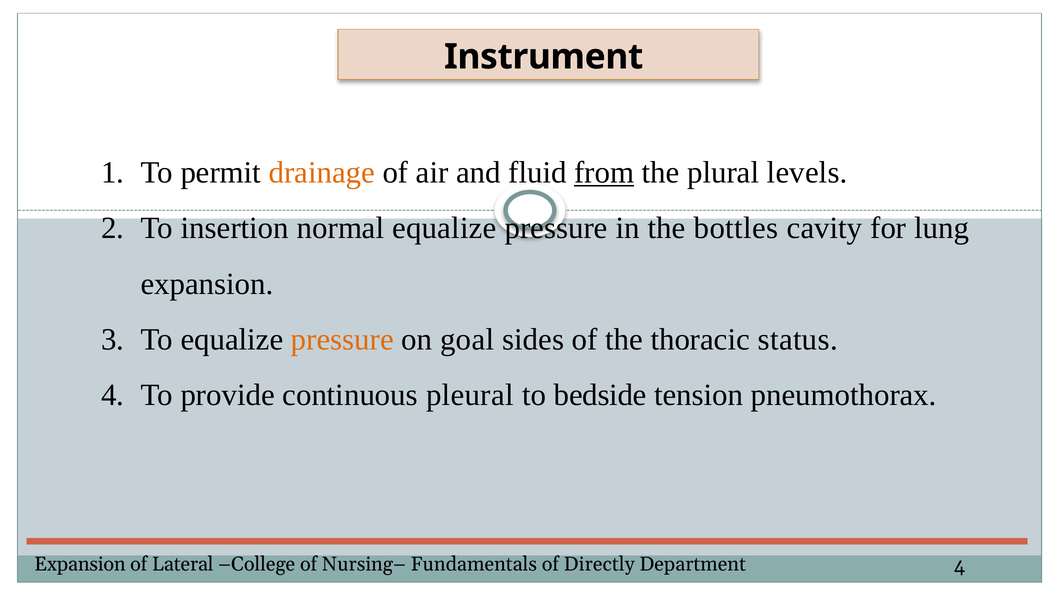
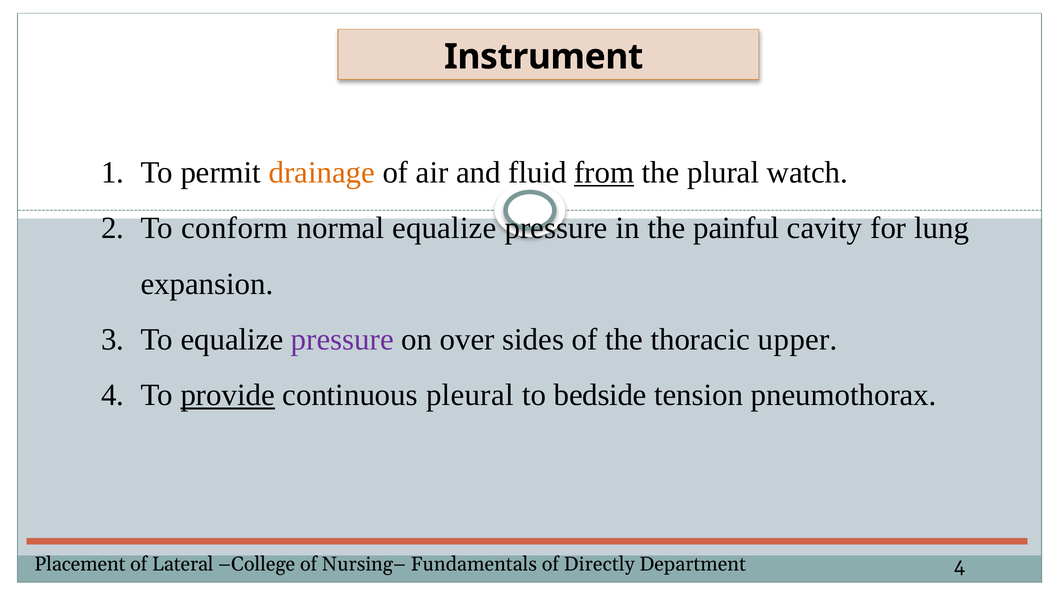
levels: levels -> watch (807, 173)
insertion: insertion -> conform (235, 228)
bottles: bottles -> painful (736, 228)
pressure colour: orange -> purple (342, 340)
goal: goal -> over (467, 340)
status: status -> upper (798, 340)
provide underline: none -> present (228, 395)
Expansion: Expansion -> Placement (80, 564)
